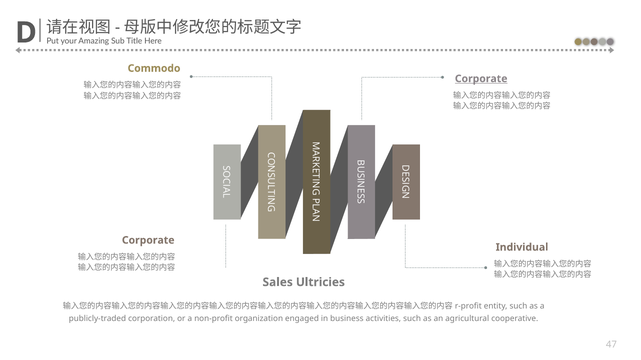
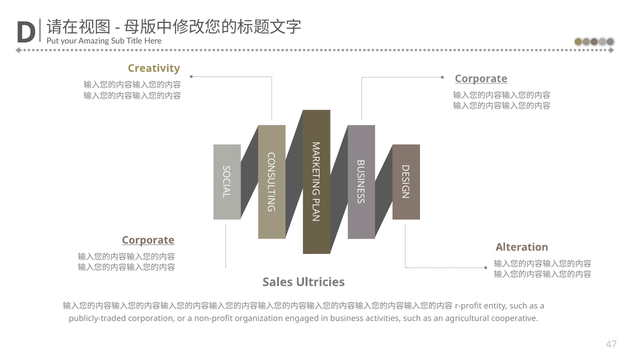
Commodo: Commodo -> Creativity (154, 68)
Corporate underline: none -> present (148, 240)
Individual: Individual -> Alteration (522, 247)
